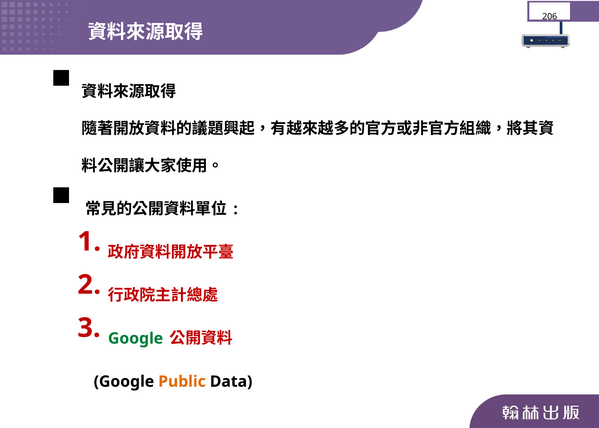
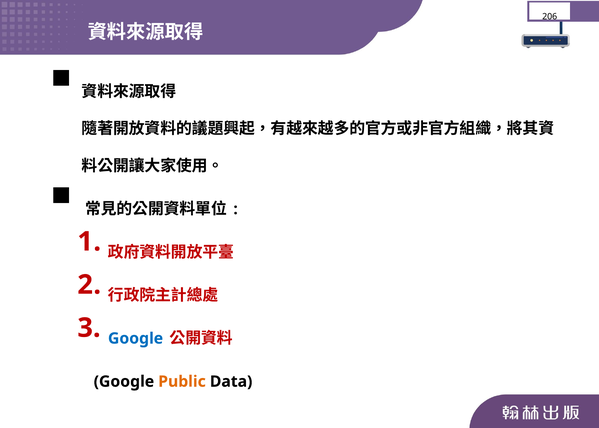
Google colour: green -> blue (136, 338)
